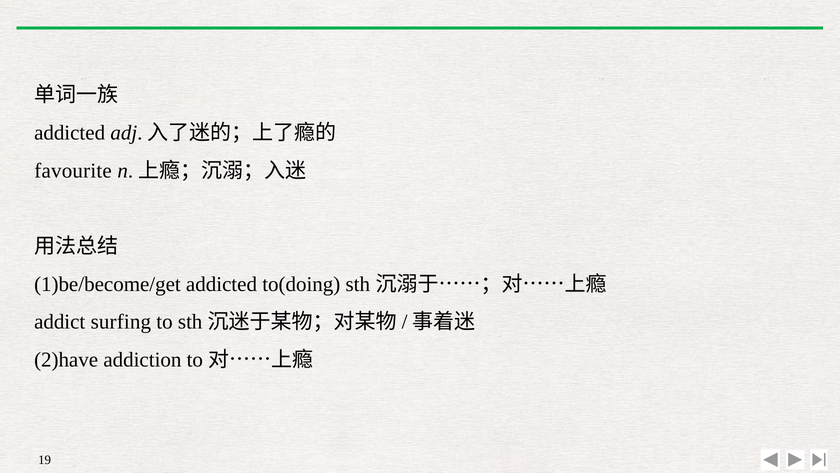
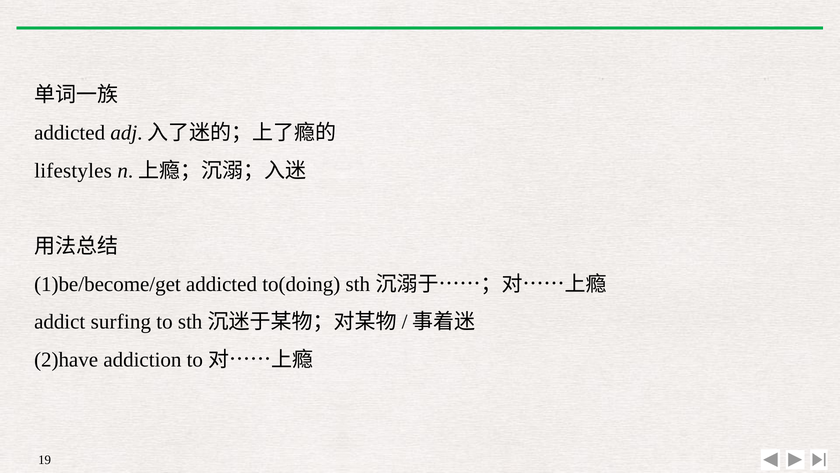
favourite: favourite -> lifestyles (73, 170)
